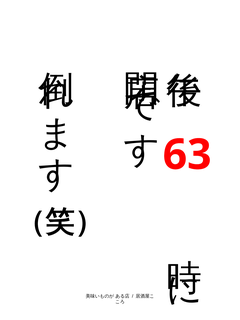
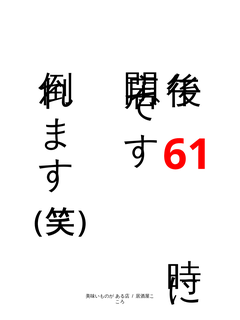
63: 63 -> 61 (187, 155)
